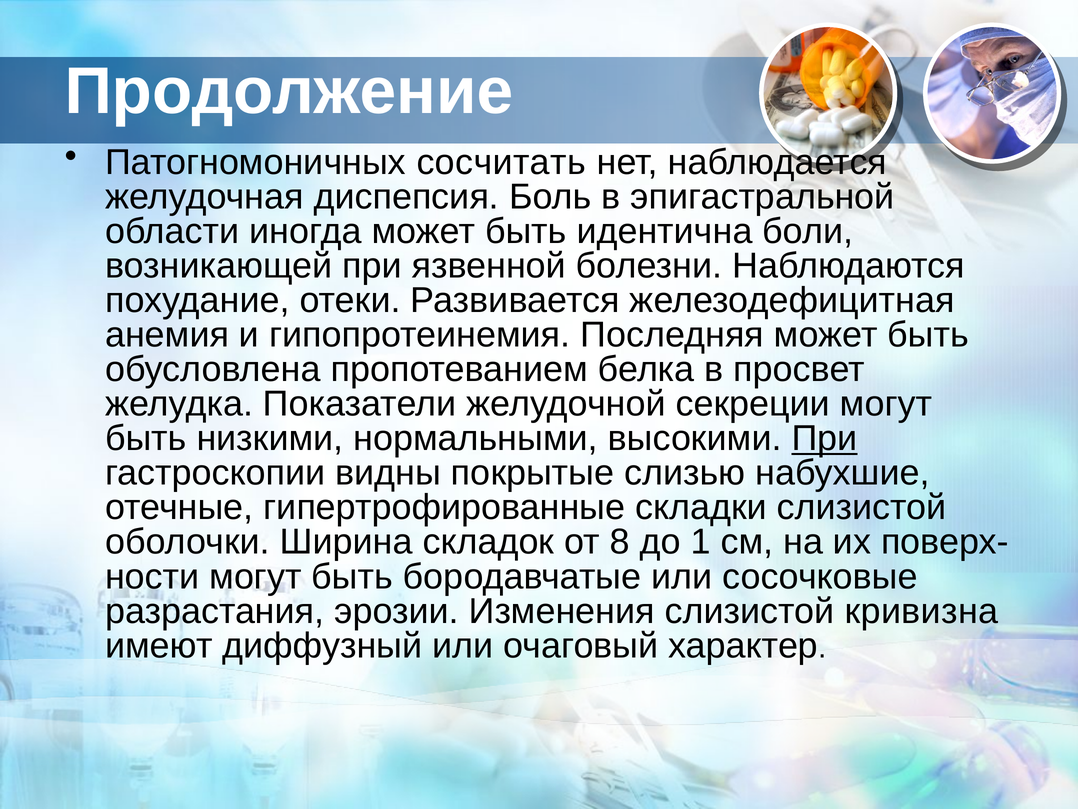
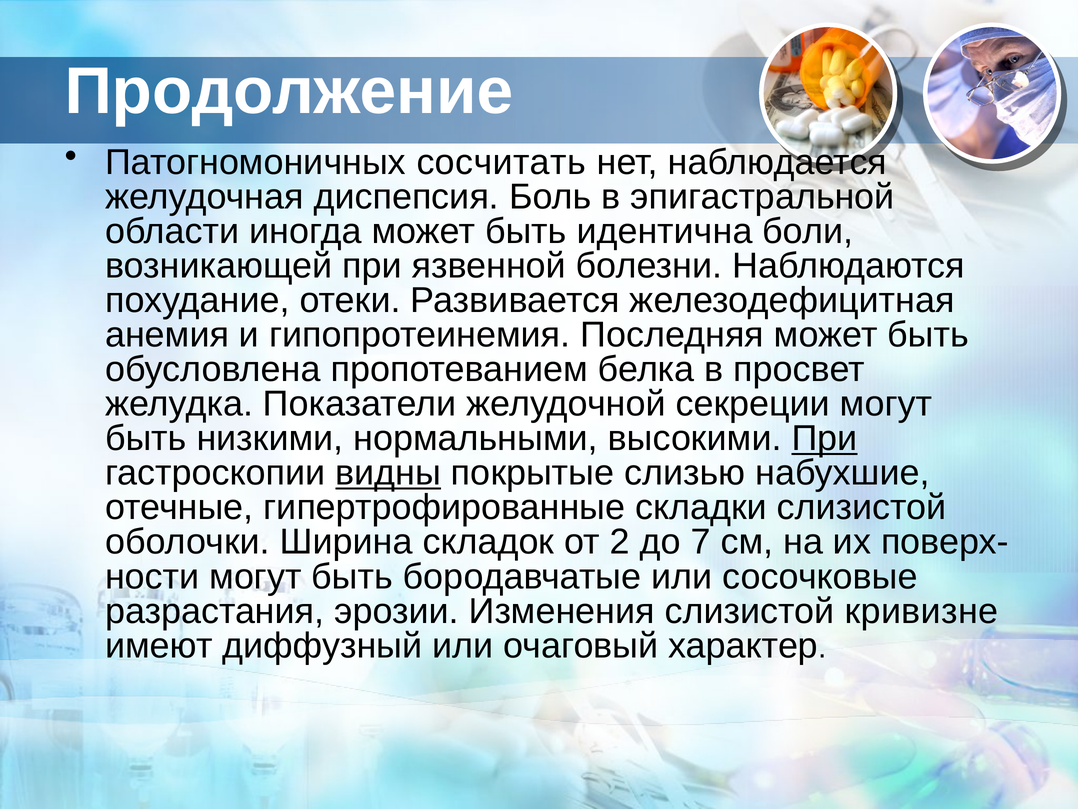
видны underline: none -> present (388, 473)
8: 8 -> 2 (620, 542)
1: 1 -> 7 (701, 542)
кривизна: кривизна -> кривизне (921, 611)
